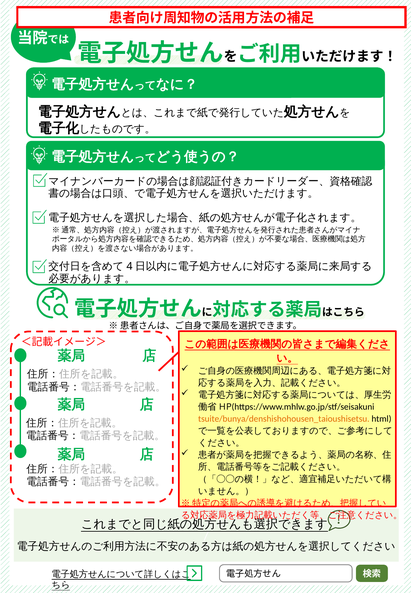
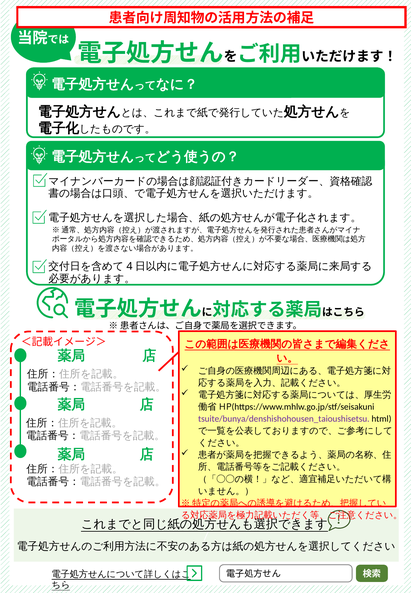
tsuite/bunya/denshishohousen_taioushisetsu colour: orange -> purple (284, 419)
